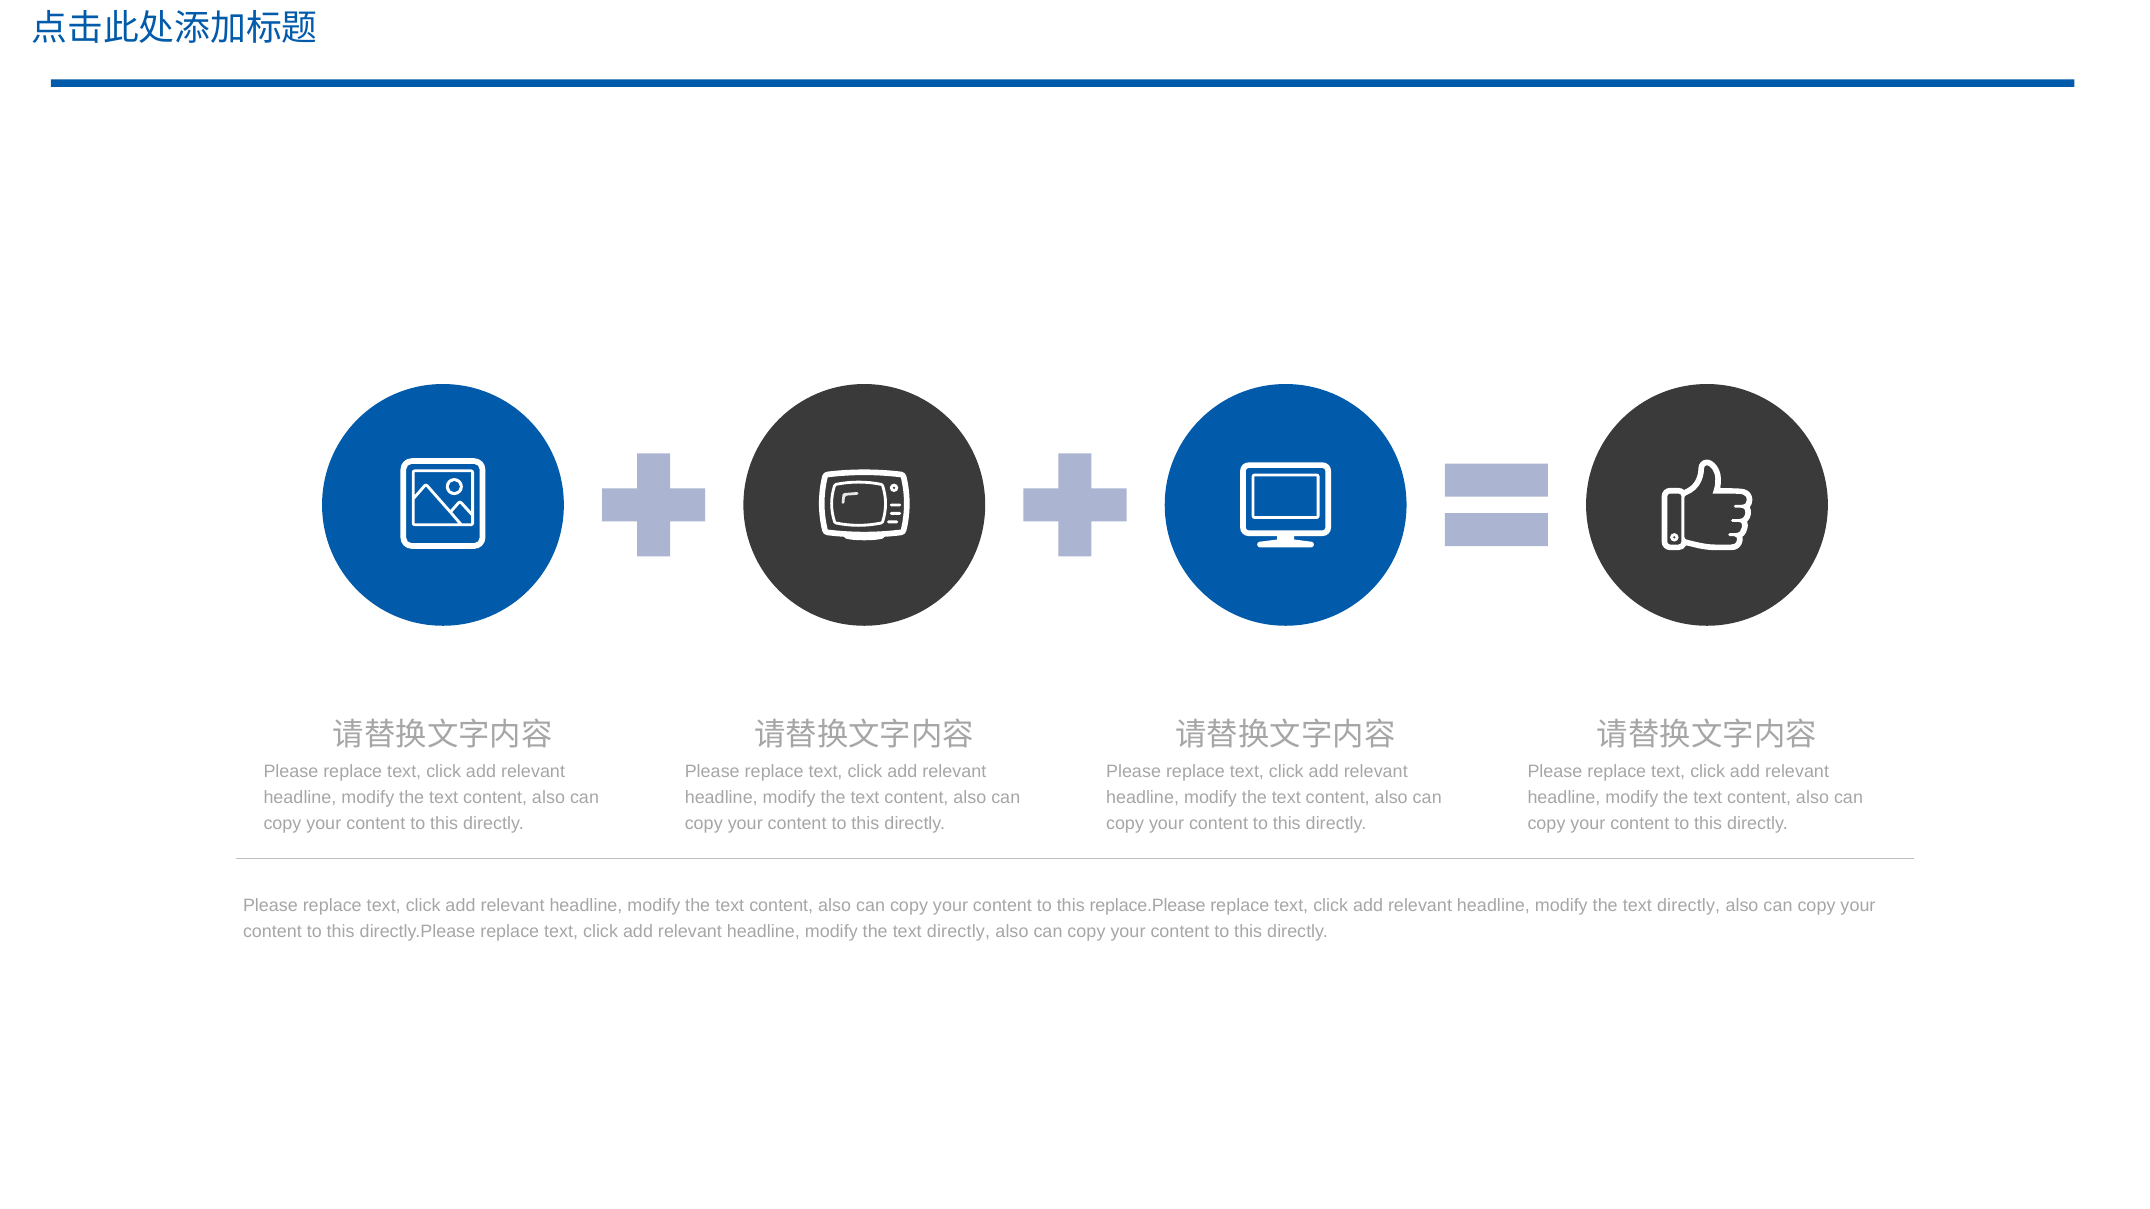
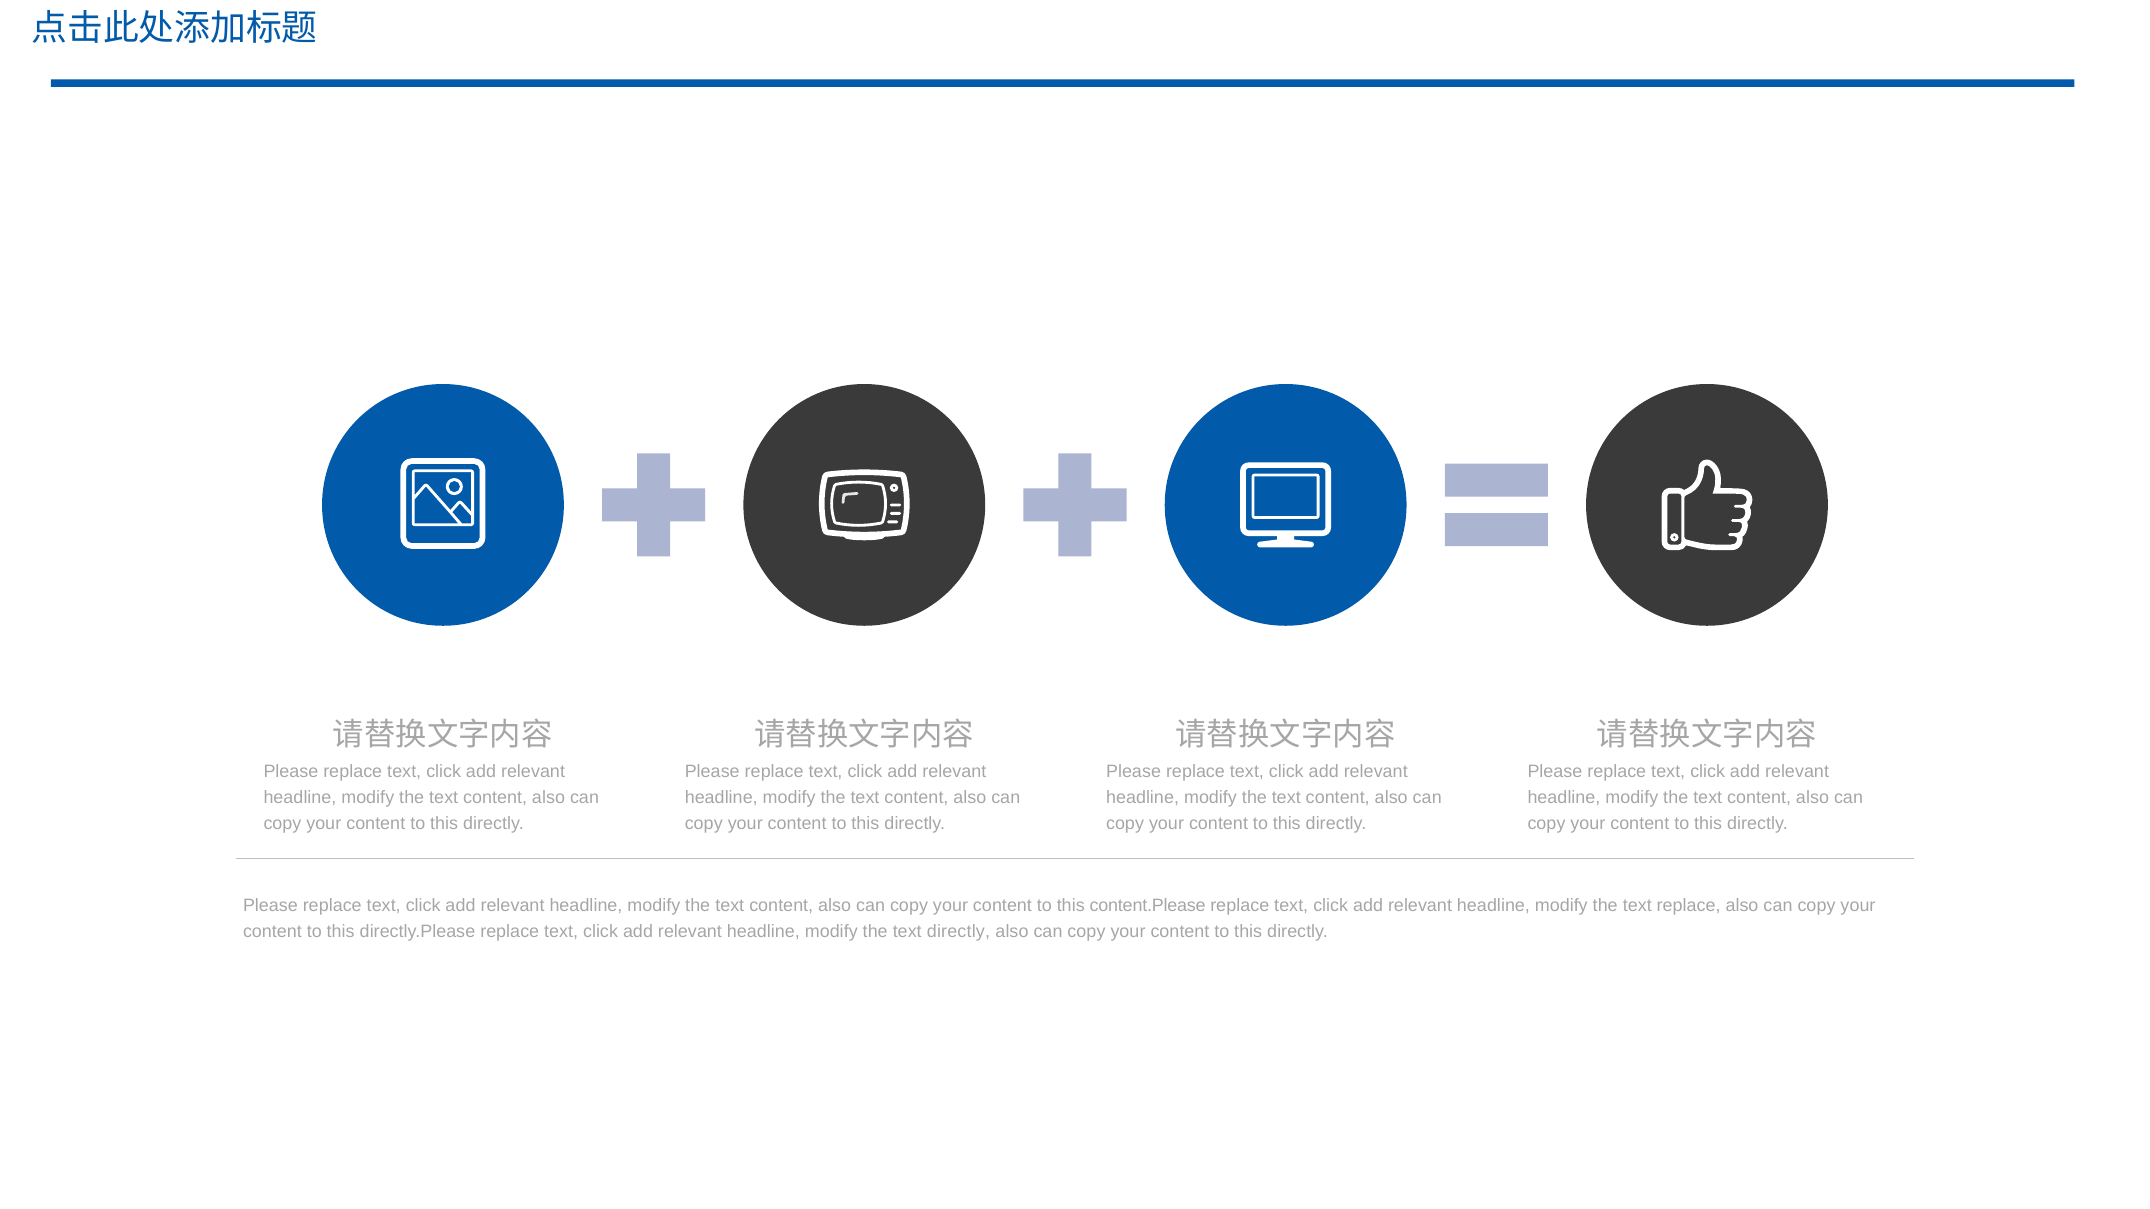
replace.Please: replace.Please -> content.Please (1148, 906)
directly: directly -> replace (1689, 906)
